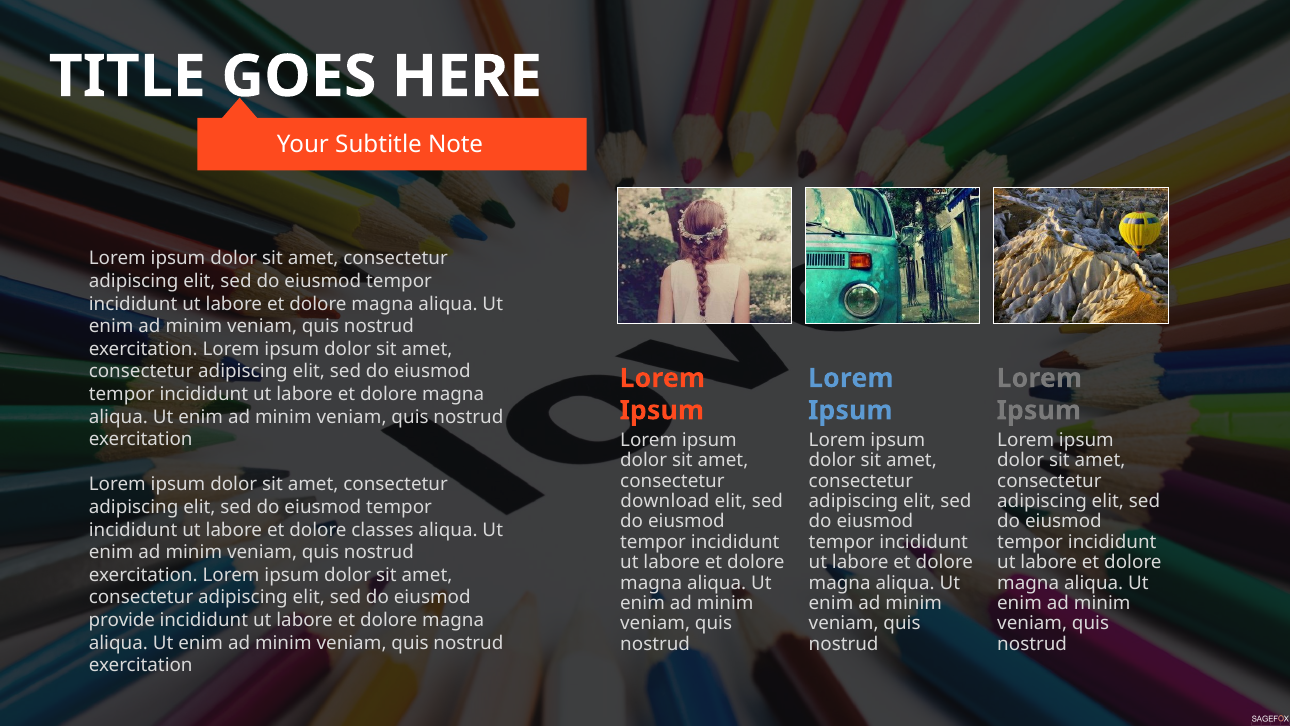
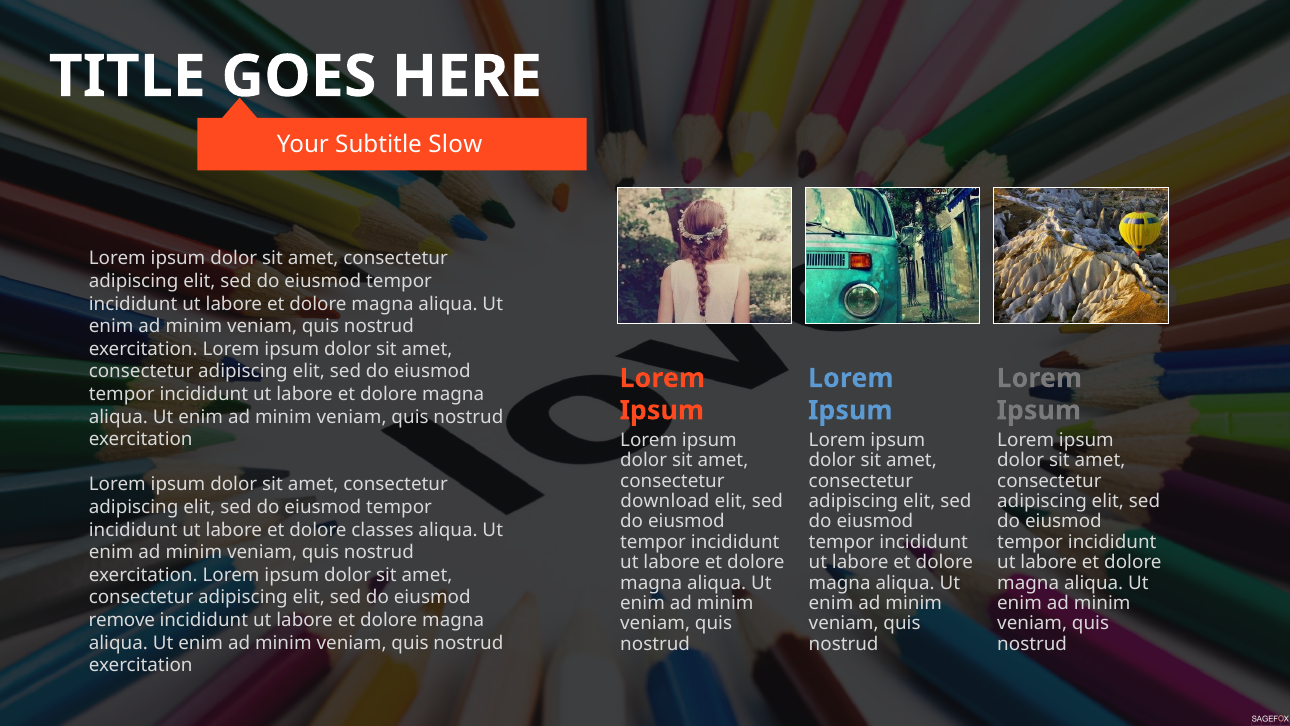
Note: Note -> Slow (455, 144)
provide: provide -> remove (122, 620)
